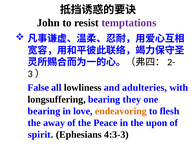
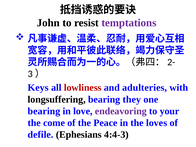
False: False -> Keys (38, 88)
lowliness colour: black -> red (83, 88)
endeavoring colour: orange -> purple (121, 111)
flesh: flesh -> your (170, 111)
away: away -> come (54, 123)
upon: upon -> loves (157, 123)
spirit: spirit -> defile (41, 135)
4:3-3: 4:3-3 -> 4:4-3 (116, 135)
